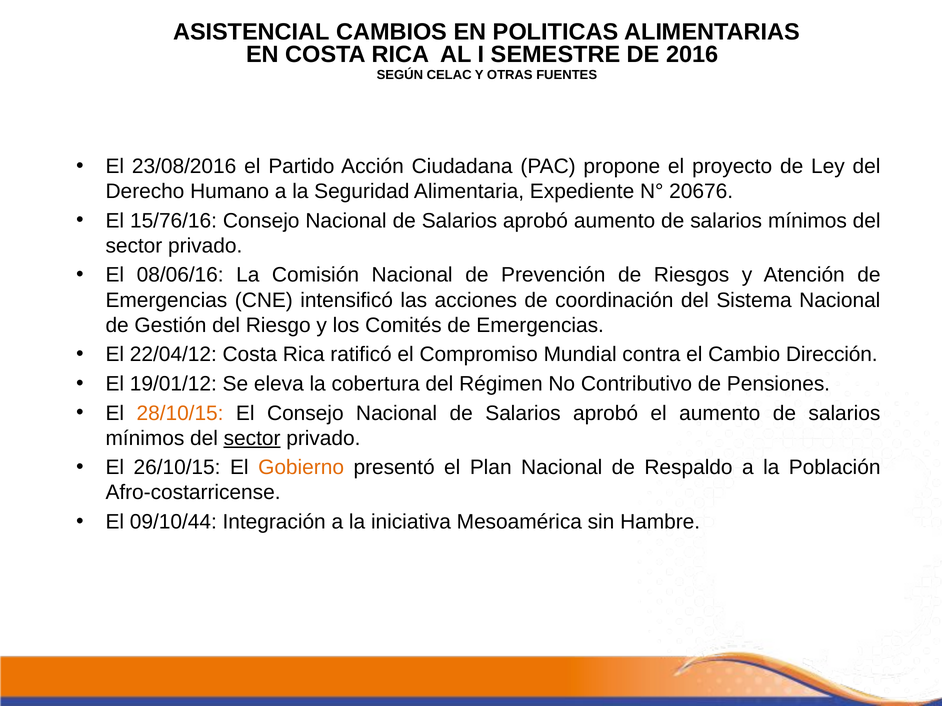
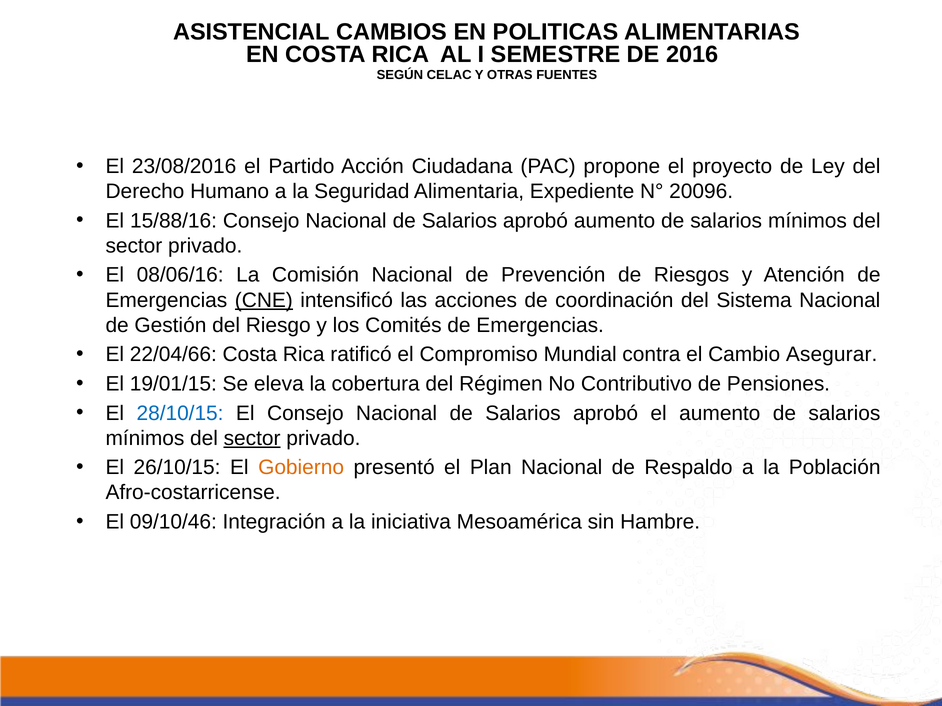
20676: 20676 -> 20096 (701, 192)
15/76/16: 15/76/16 -> 15/88/16 (174, 221)
CNE underline: none -> present (264, 300)
22/04/12: 22/04/12 -> 22/04/66 (173, 355)
Dirección: Dirección -> Asegurar (832, 355)
19/01/12: 19/01/12 -> 19/01/15 (173, 384)
28/10/15 colour: orange -> blue (180, 413)
09/10/44: 09/10/44 -> 09/10/46 (173, 522)
